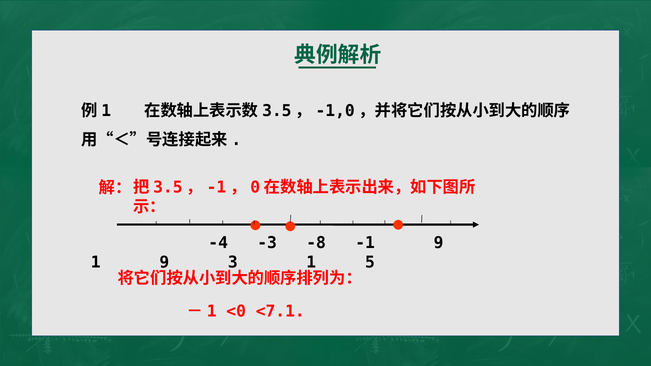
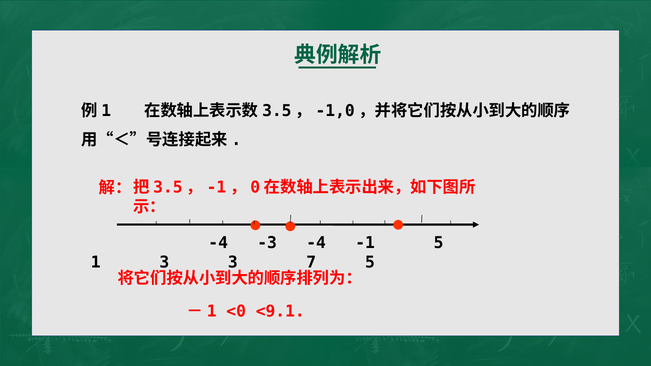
-3 -8: -8 -> -4 (316, 243)
-1 9: 9 -> 5 (439, 243)
1 9: 9 -> 3 (164, 262)
3 1: 1 -> 7 (311, 262)
<7.1: <7.1 -> <9.1 (280, 312)
